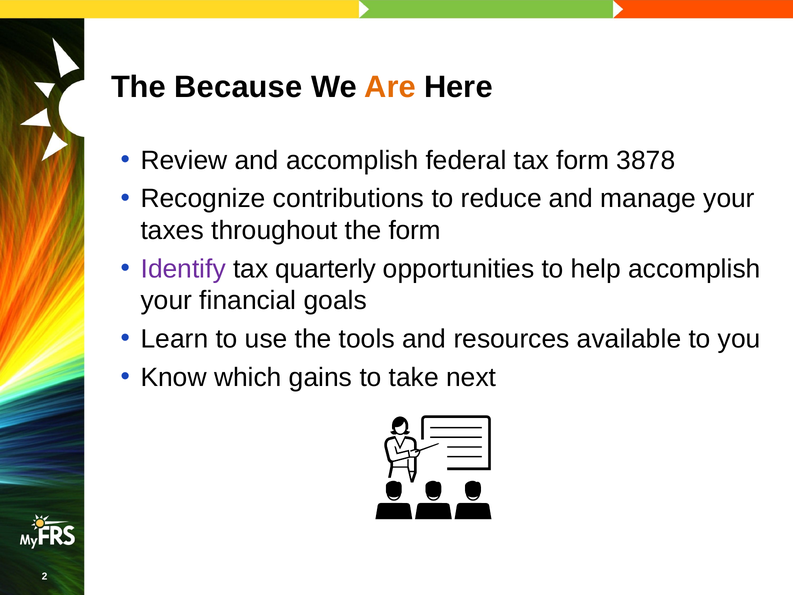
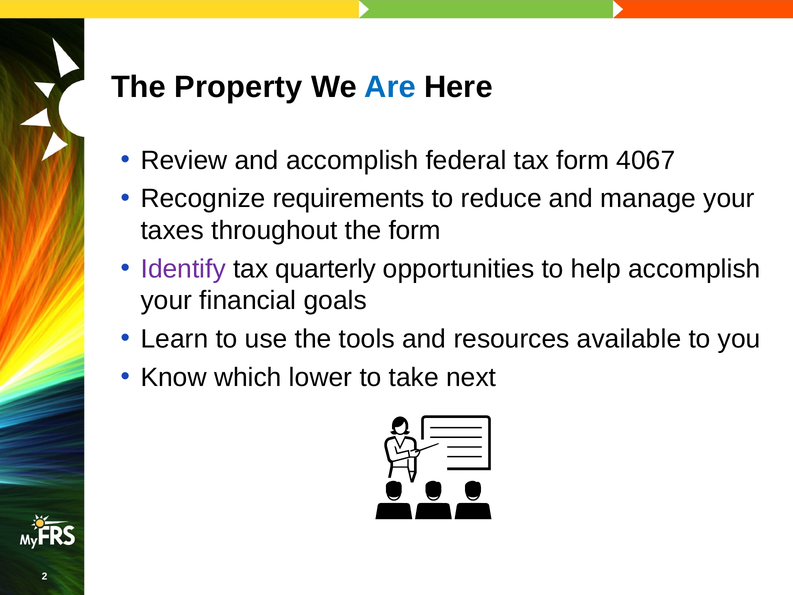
Because: Because -> Property (238, 87)
Are colour: orange -> blue (390, 87)
3878: 3878 -> 4067 (646, 160)
contributions: contributions -> requirements (349, 199)
gains: gains -> lower (321, 377)
